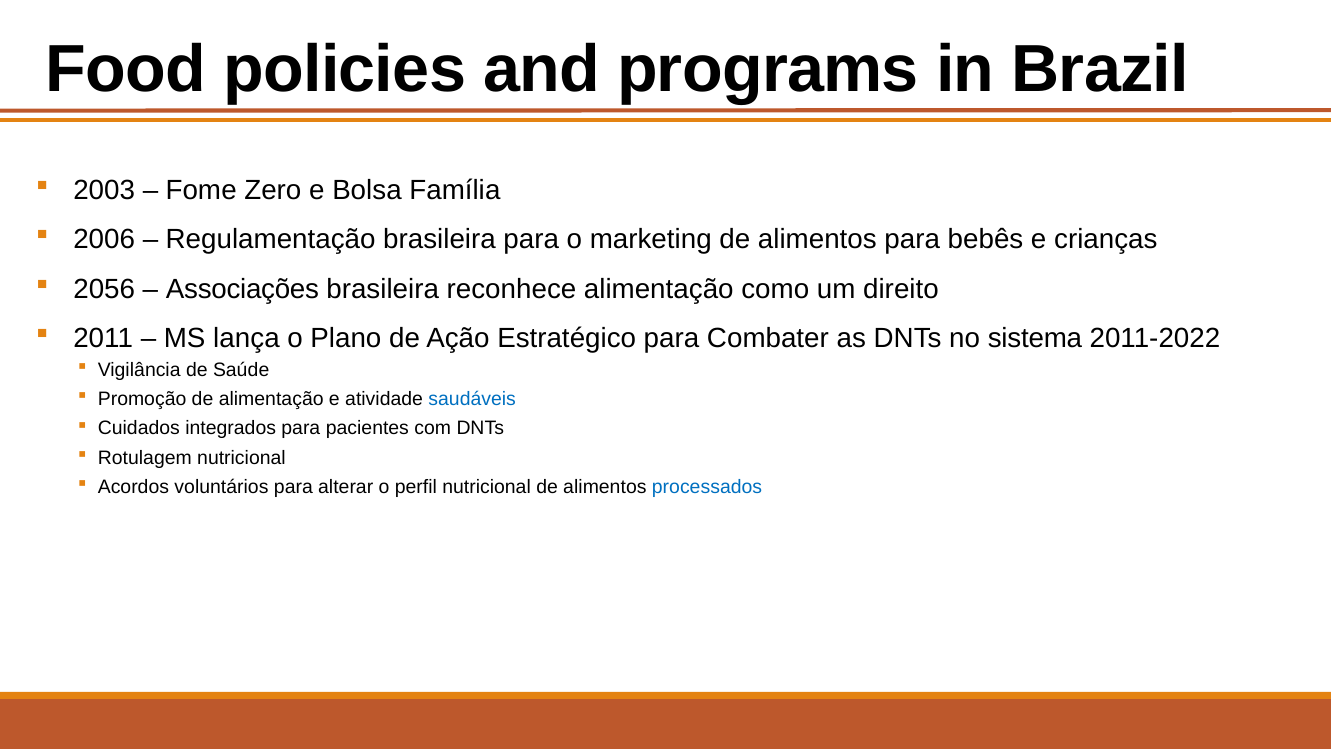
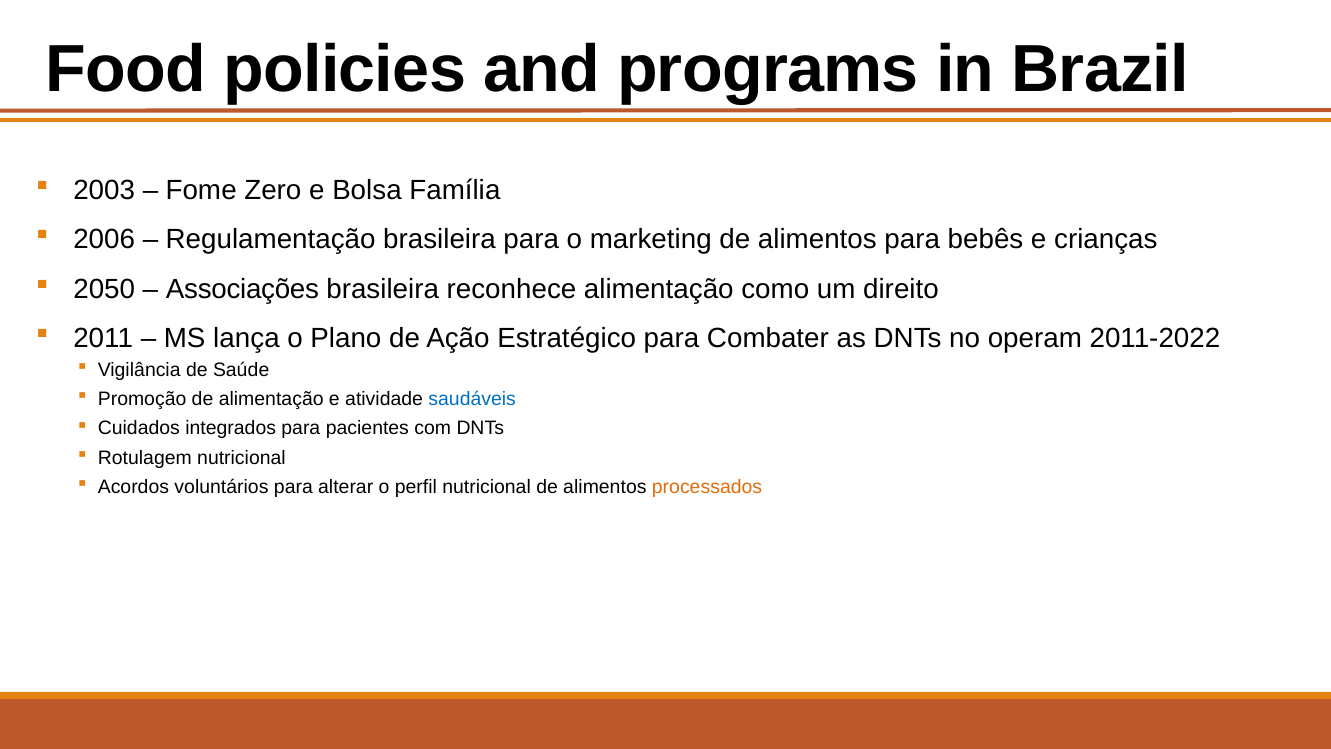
2056: 2056 -> 2050 (104, 289)
sistema: sistema -> operam (1035, 338)
processados colour: blue -> orange (707, 487)
